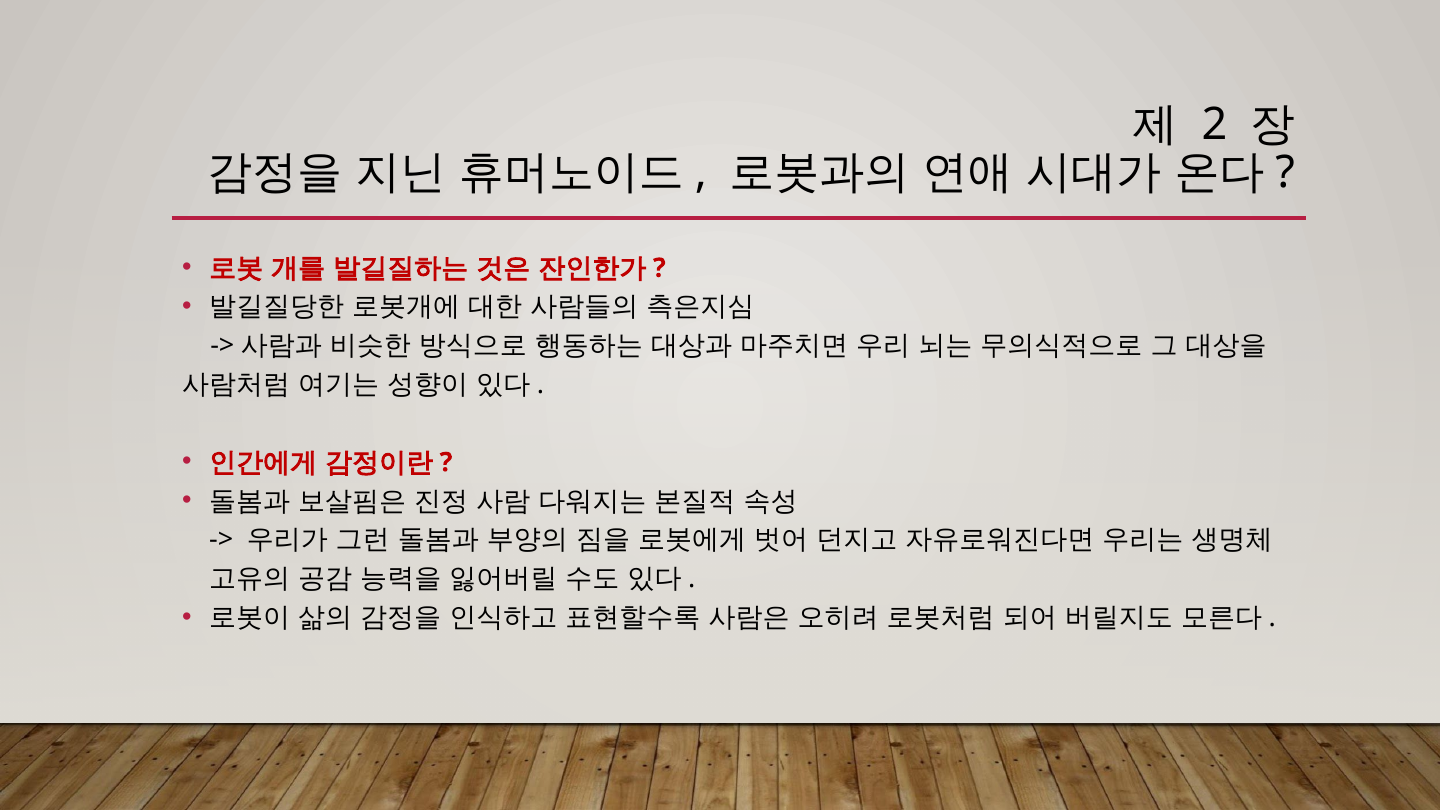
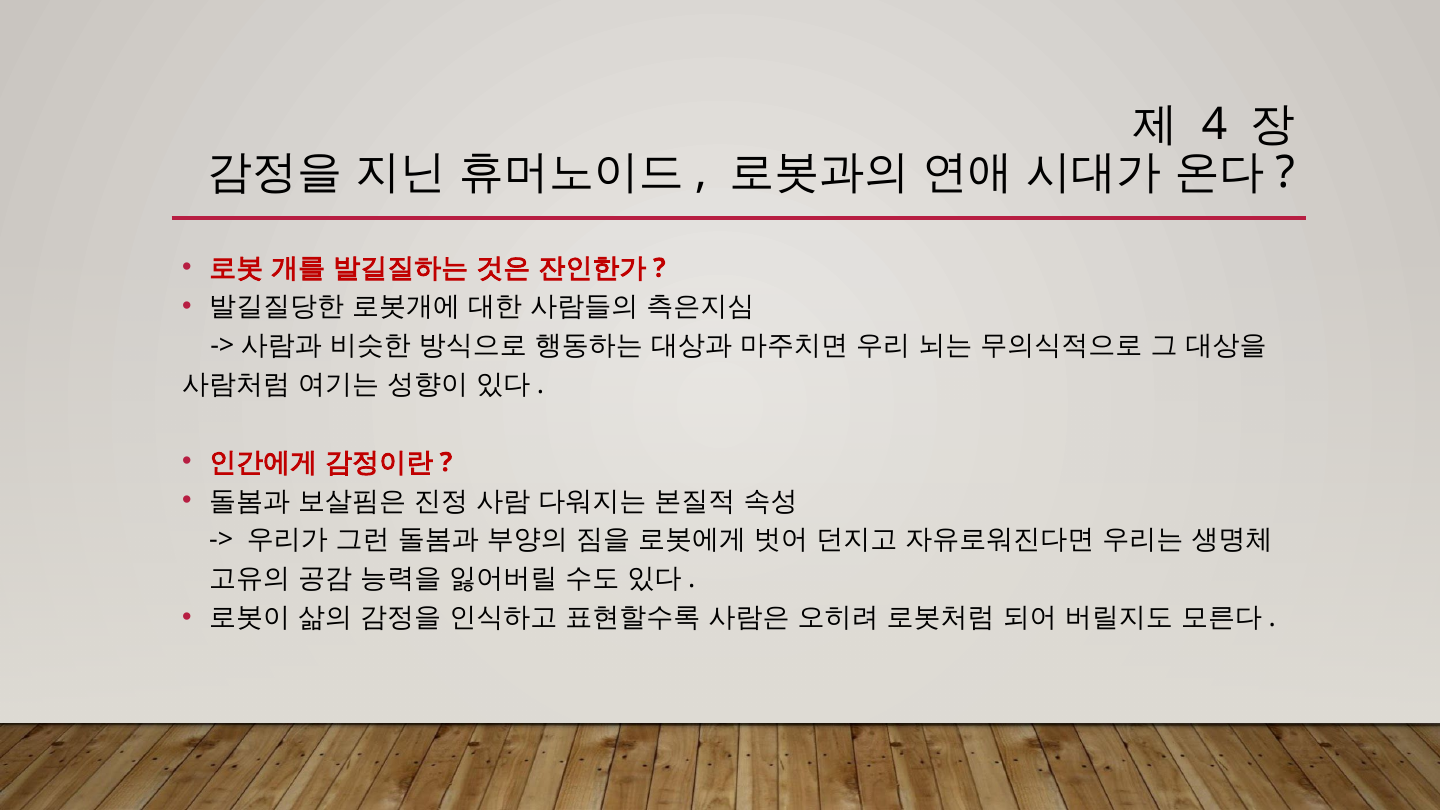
2: 2 -> 4 (1215, 124)
